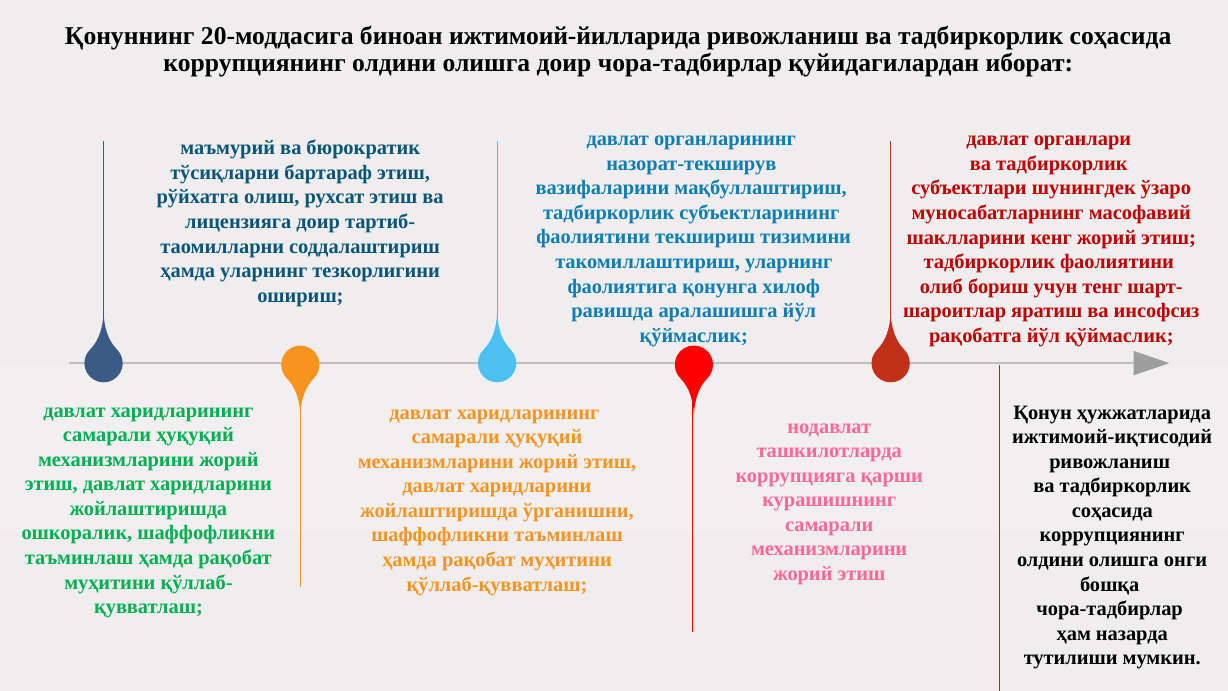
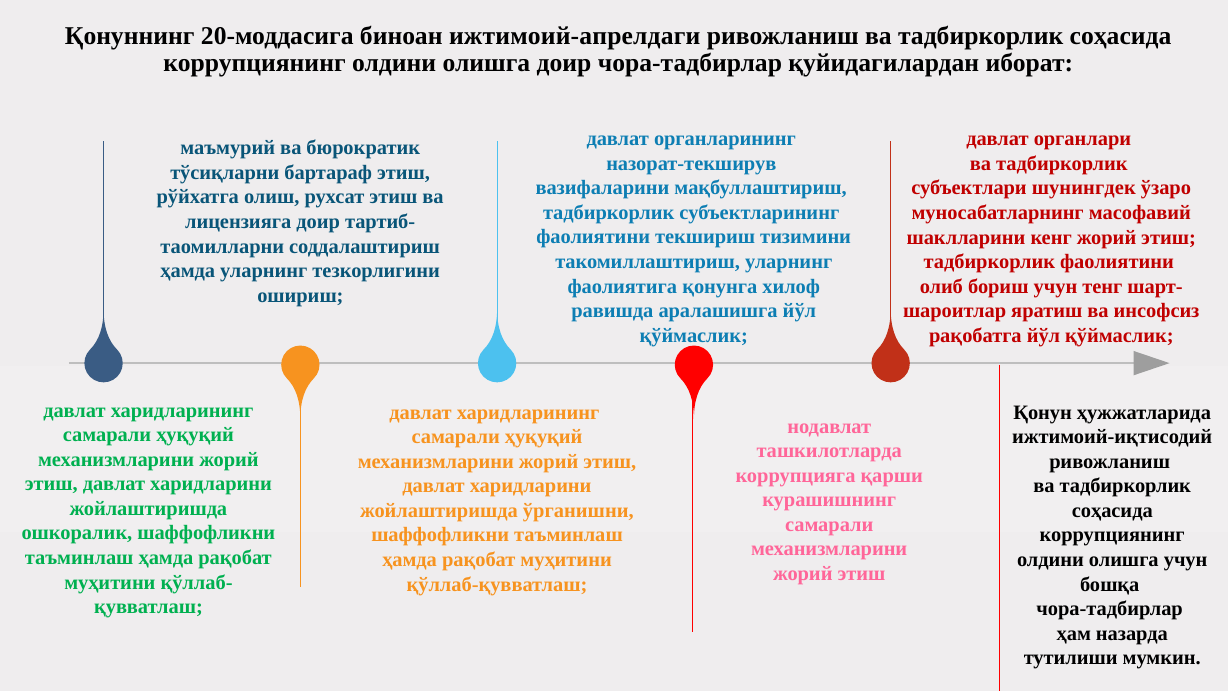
ижтимоий-йилларида: ижтимоий-йилларида -> ижтимоий-апрелдаги (575, 36)
олишга онги: онги -> учун (1186, 560)
